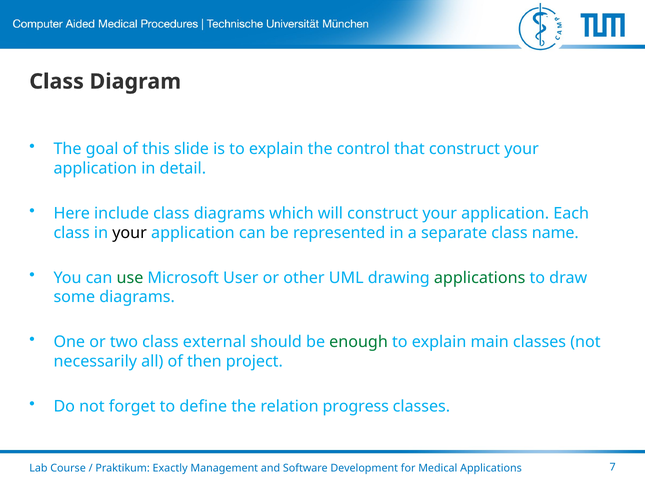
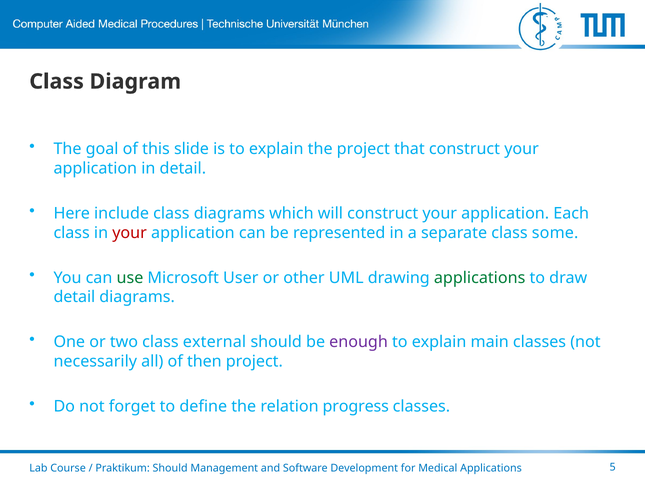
the control: control -> project (363, 149)
your colour: black -> red (130, 233)
name: name -> some (555, 233)
some: some -> detail (74, 298)
enough colour: green -> purple (359, 343)
Praktikum Exactly: Exactly -> Should (170, 469)
7: 7 -> 5 (613, 468)
